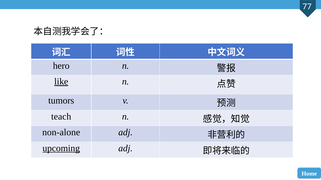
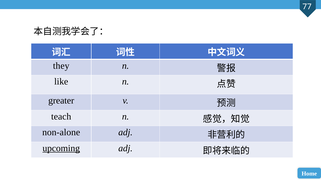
hero: hero -> they (61, 66)
like underline: present -> none (61, 82)
tumors: tumors -> greater (61, 101)
